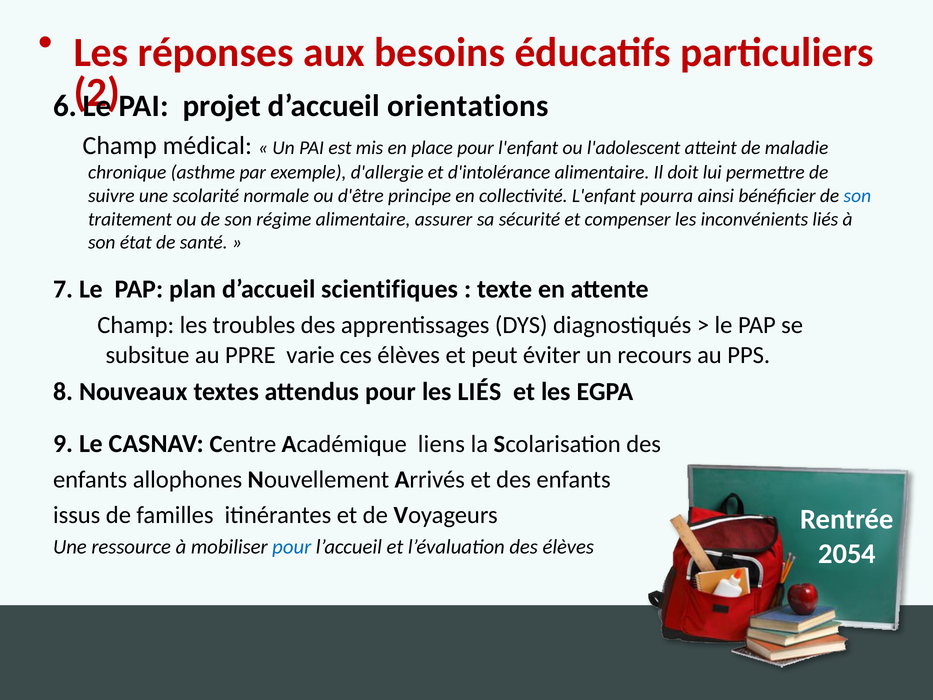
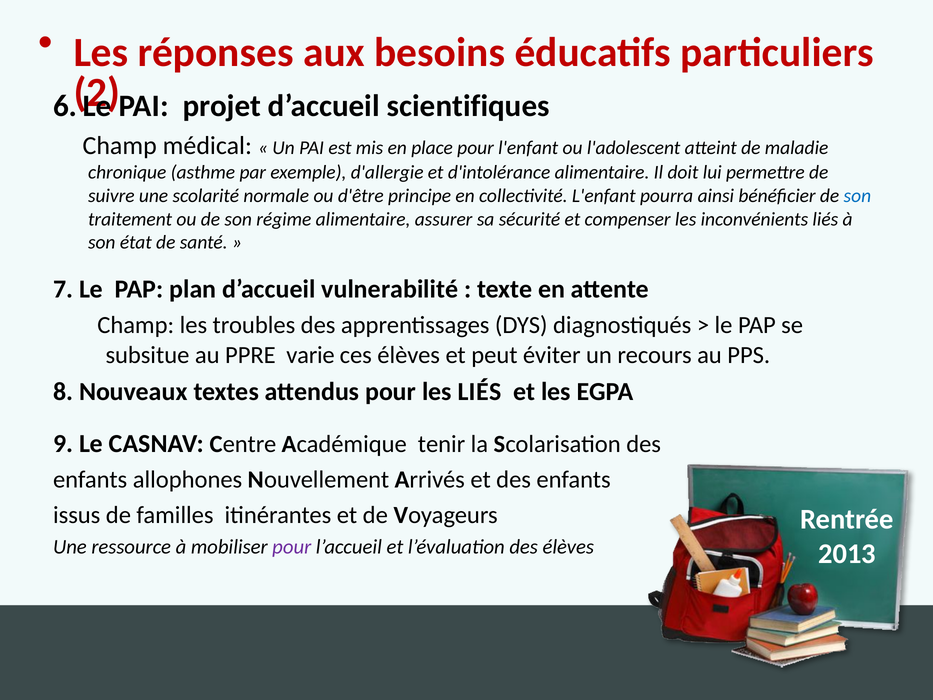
orientations: orientations -> scientifiques (468, 106)
scientifiques: scientifiques -> vulnerabilité (390, 289)
liens: liens -> tenir (442, 444)
pour colour: blue -> purple (292, 547)
2054: 2054 -> 2013 (847, 554)
